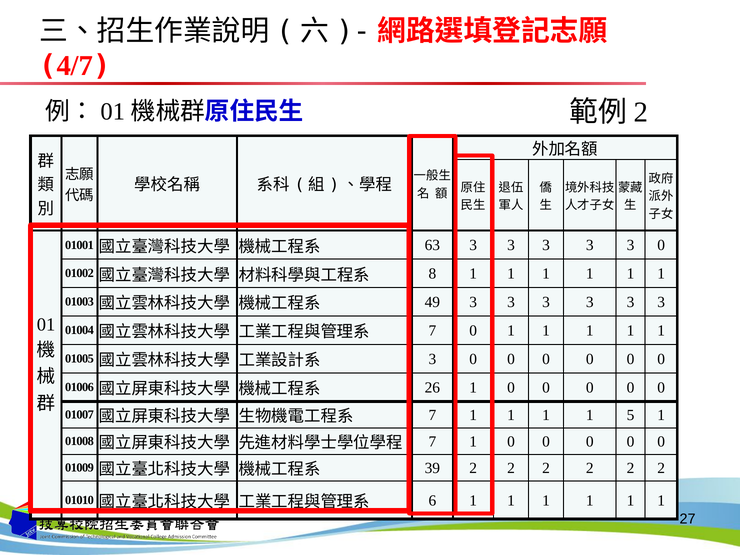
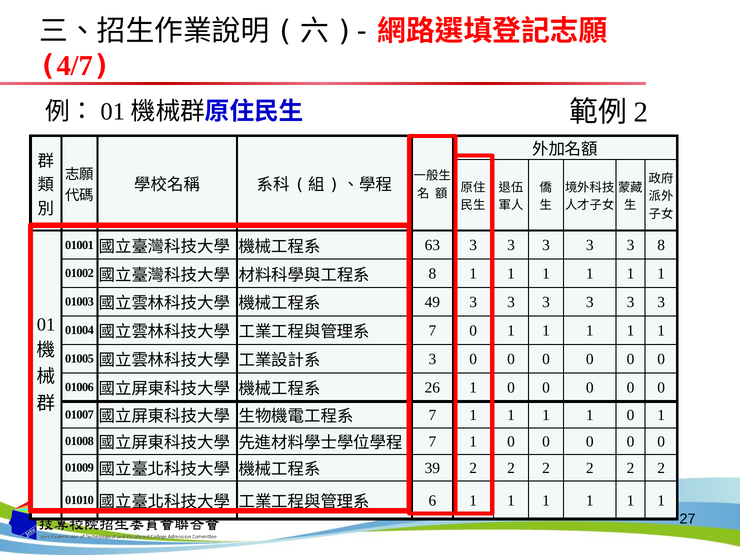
3 3 0: 0 -> 8 (661, 245)
1 1 5: 5 -> 0 (631, 415)
